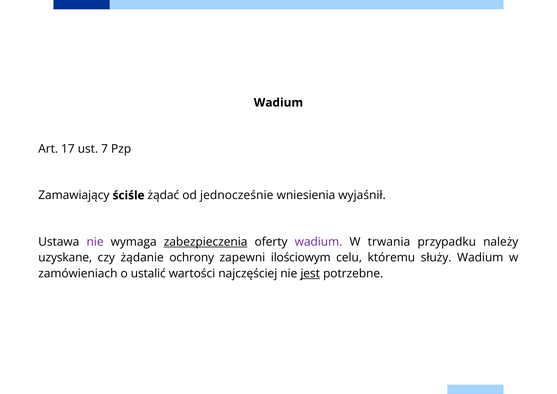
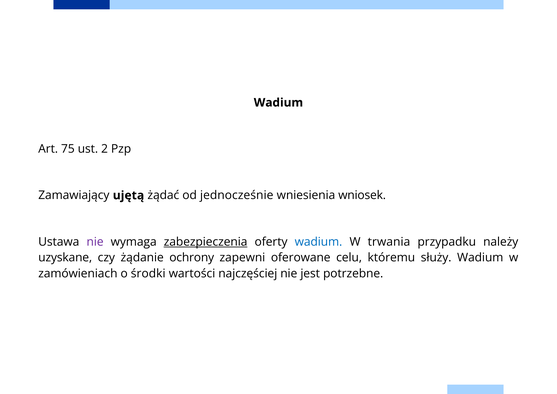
17: 17 -> 75 (68, 149)
7: 7 -> 2 (105, 149)
ściśle: ściśle -> ujętą (128, 195)
wyjaśnił: wyjaśnił -> wniosek (362, 195)
wadium colour: purple -> blue (318, 242)
ilościowym: ilościowym -> oferowane (301, 258)
ustalić: ustalić -> środki (148, 273)
jest underline: present -> none (310, 273)
